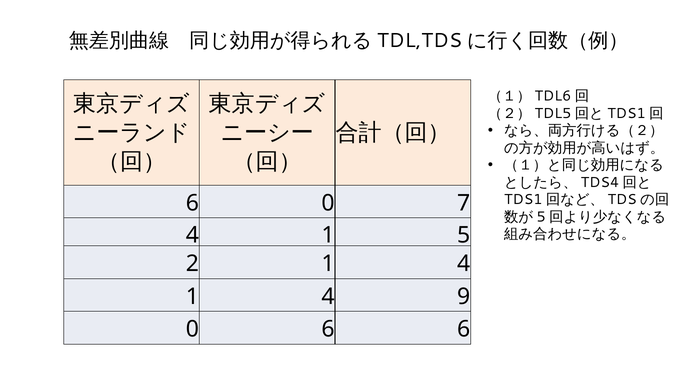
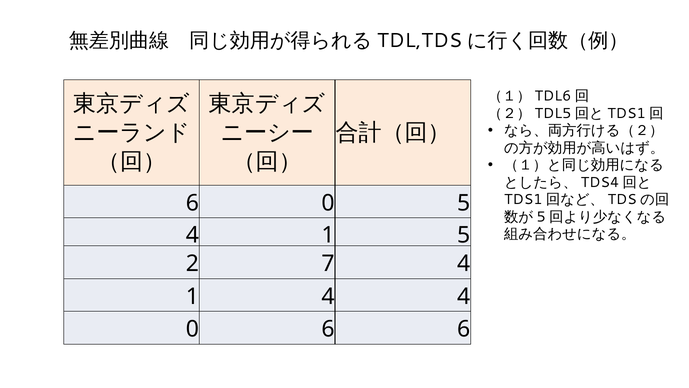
0 7: 7 -> 5 (464, 203)
2 1: 1 -> 7 (328, 264)
4 9: 9 -> 4 (464, 296)
